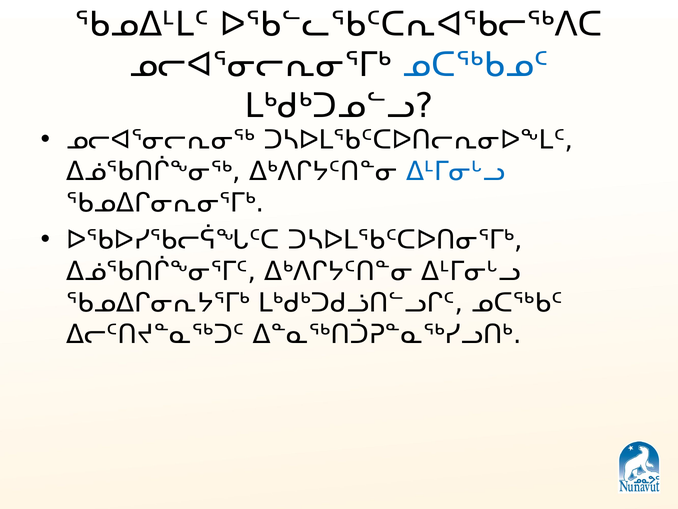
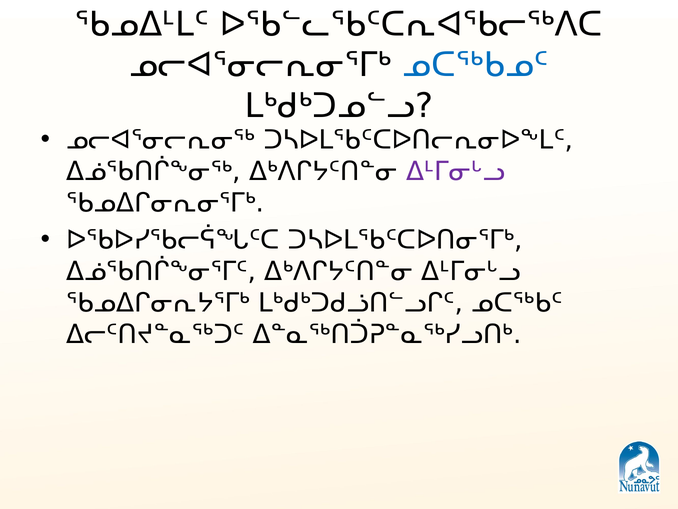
ᐃᒻᒥᓂᒡᓗ colour: blue -> purple (456, 171)
